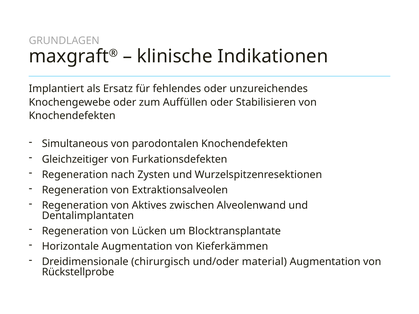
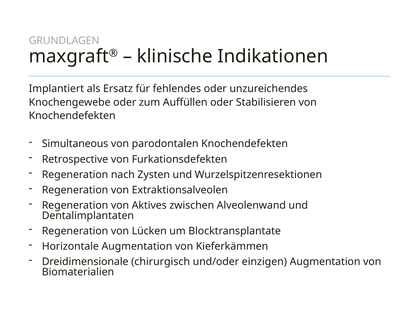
Gleichzeitiger: Gleichzeitiger -> Retrospective (75, 159)
material: material -> einzigen (264, 262)
Rückstellprobe: Rückstellprobe -> Biomaterialien (78, 272)
